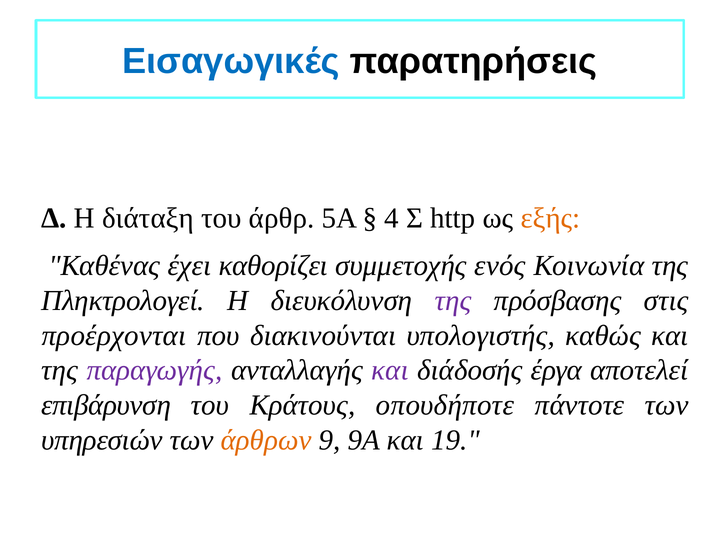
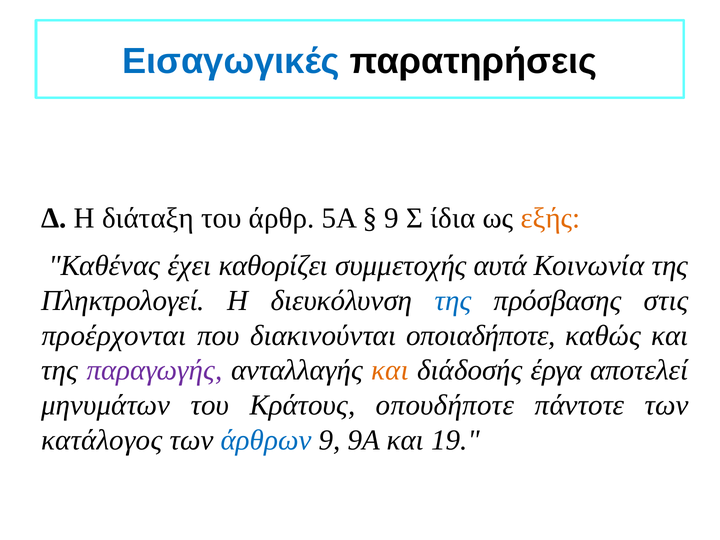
4: 4 -> 9 (392, 218)
http: http -> ίδια (453, 218)
ενός: ενός -> αυτά (500, 266)
της colour: purple -> blue (453, 301)
υπολογιστής: υπολογιστής -> οποιαδήποτε (481, 335)
και colour: purple -> orange (390, 370)
επιβάρυνση: επιβάρυνση -> μηνυμάτων (106, 405)
υπηρεσιών: υπηρεσιών -> κατάλογος (102, 440)
άρθρων colour: orange -> blue (266, 440)
